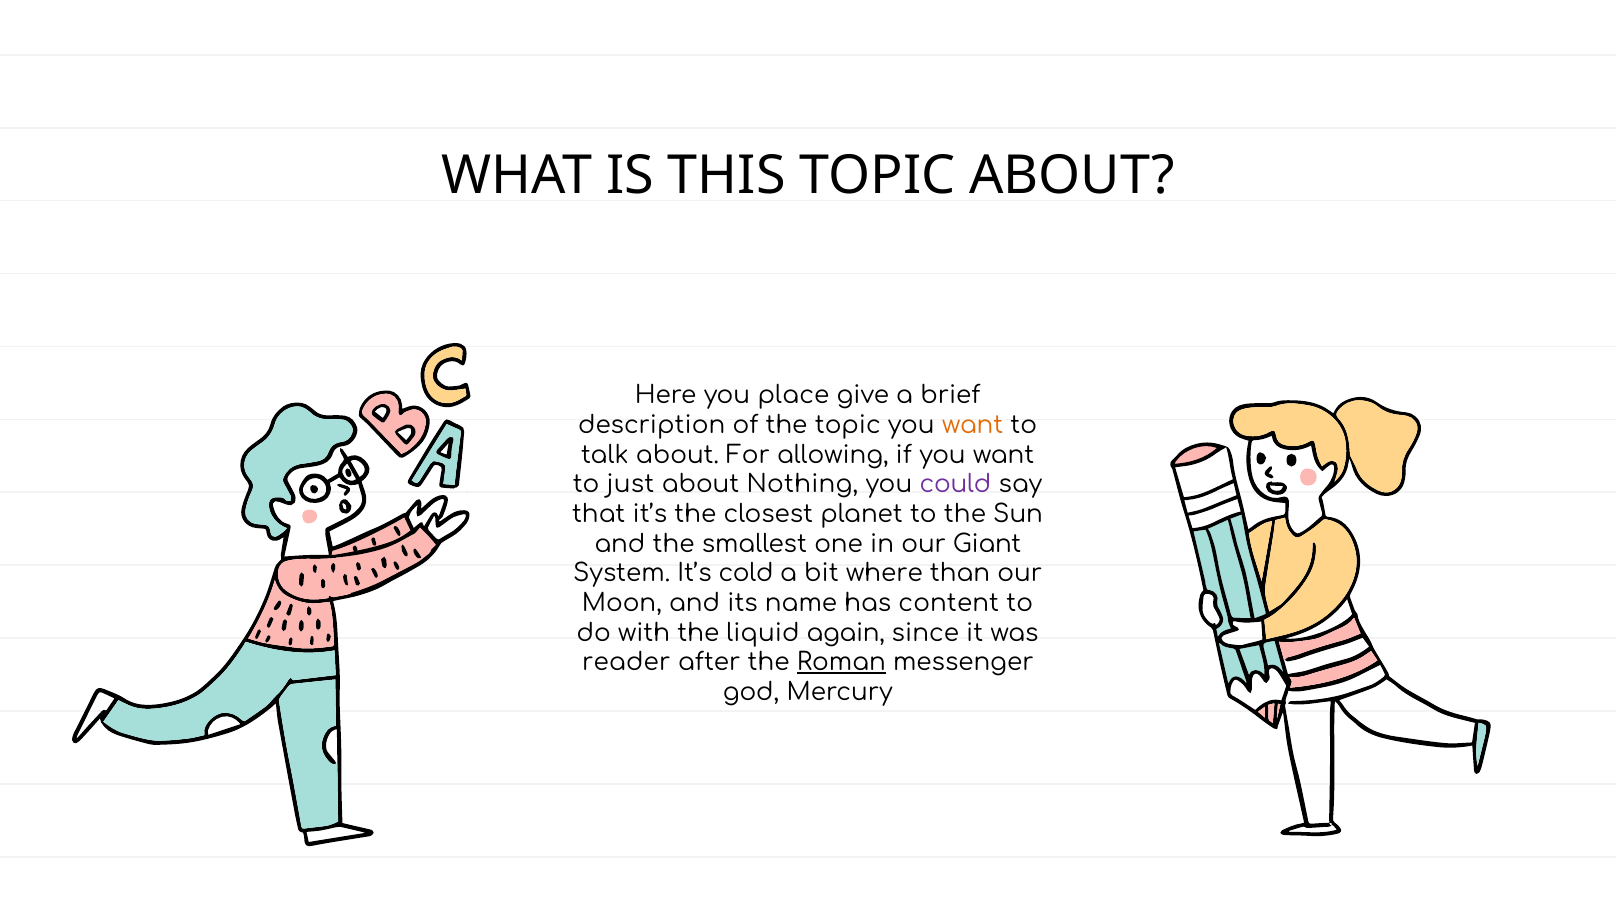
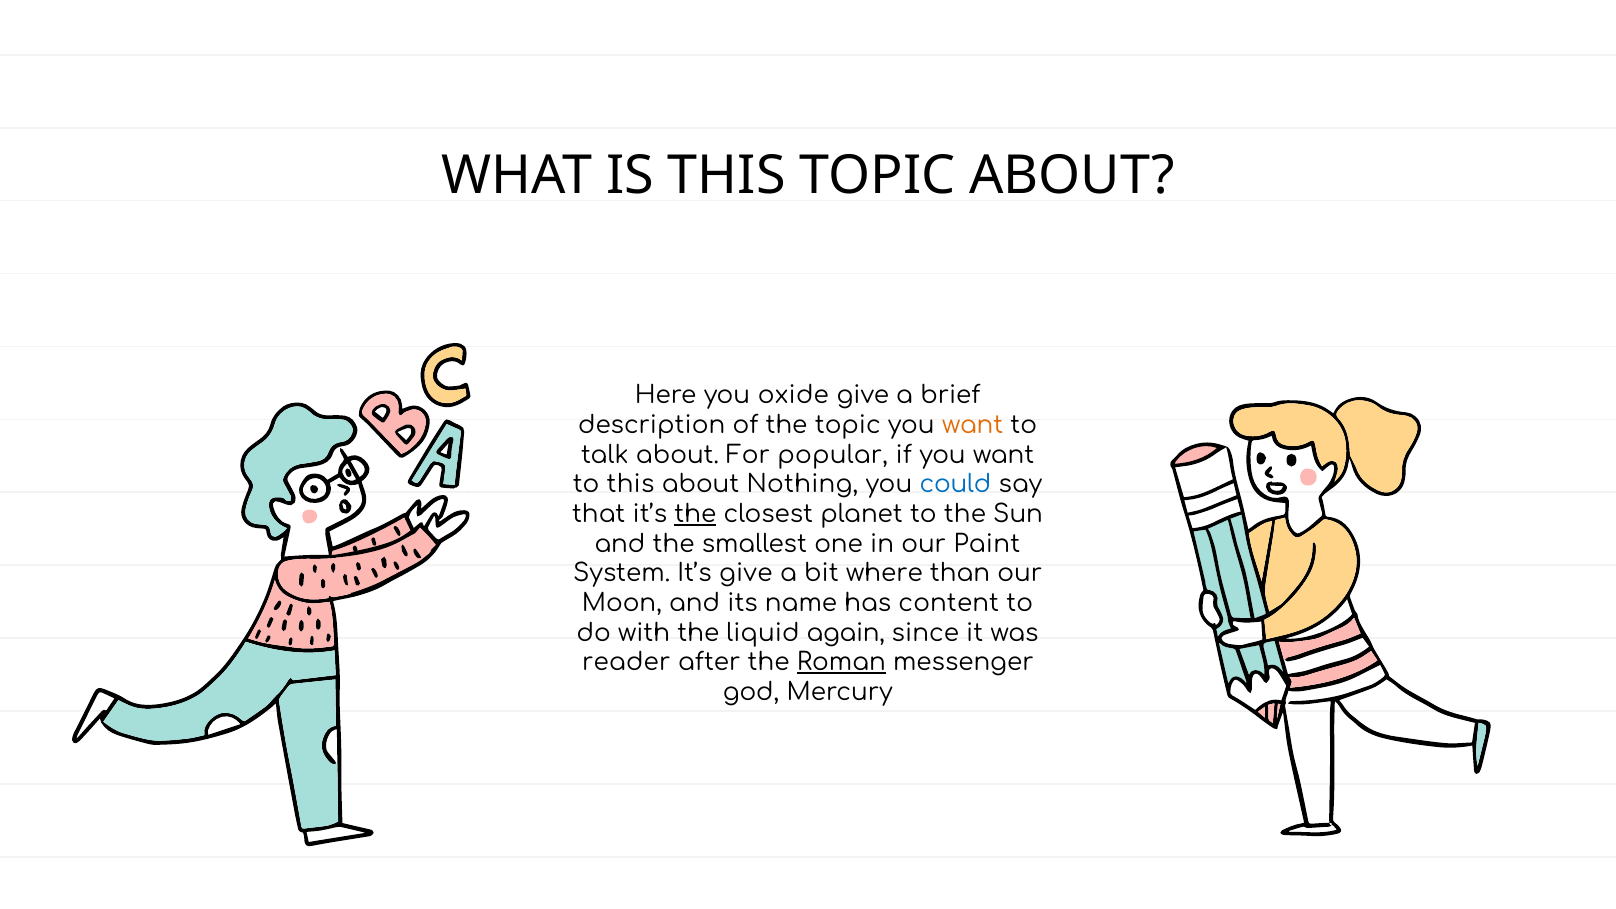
place: place -> oxide (793, 396)
allowing: allowing -> popular (833, 455)
to just: just -> this (631, 485)
could colour: purple -> blue (955, 485)
the underline: none -> present (695, 514)
Giant: Giant -> Paint (987, 544)
It’s cold: cold -> give (746, 574)
